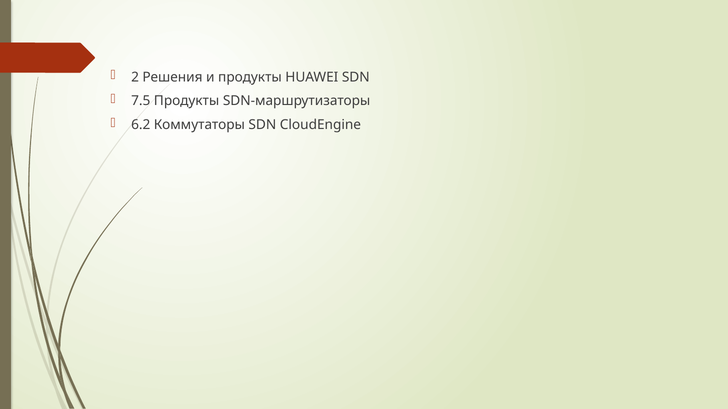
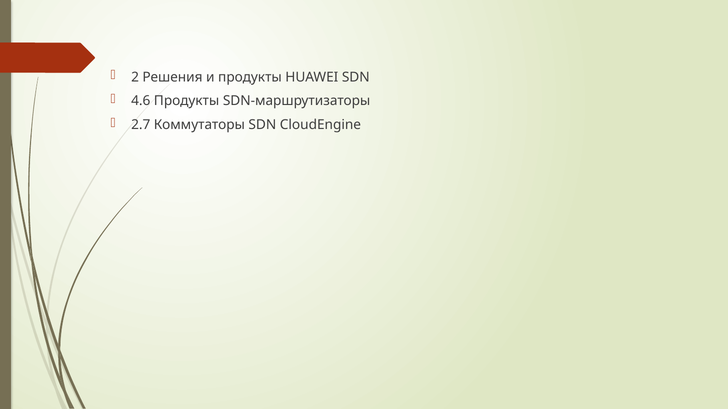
7.5: 7.5 -> 4.6 (141, 101)
6.2: 6.2 -> 2.7 (141, 125)
